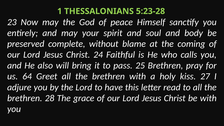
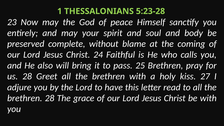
us 64: 64 -> 28 (27, 76)
